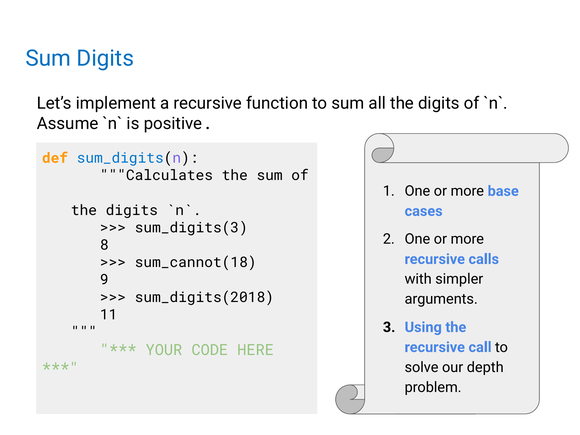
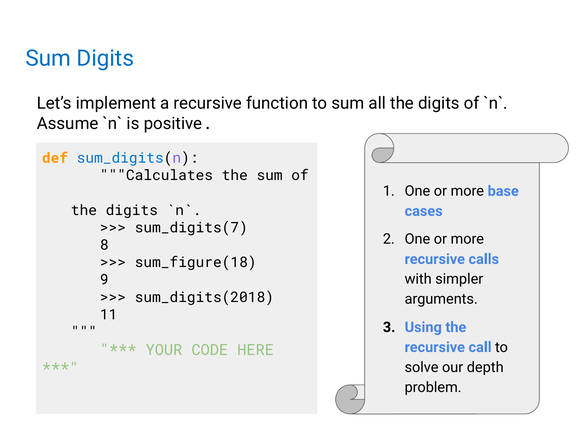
sum_digits(3: sum_digits(3 -> sum_digits(7 (191, 228)
sum_cannot(18: sum_cannot(18 -> sum_figure(18 (196, 262)
